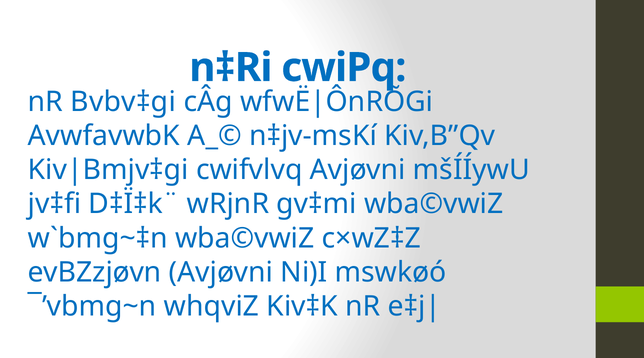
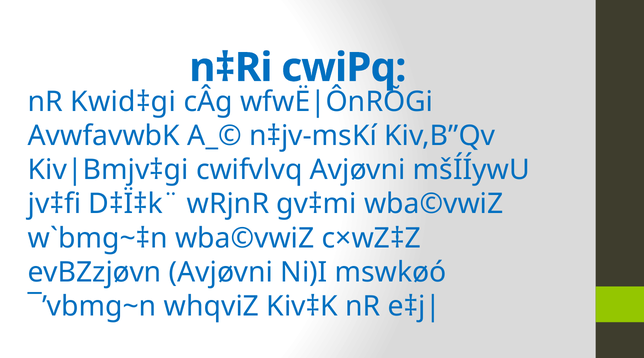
Bvbv‡gi: Bvbv‡gi -> Kwid‡gi (123, 102)
